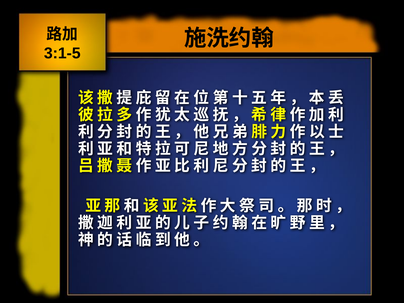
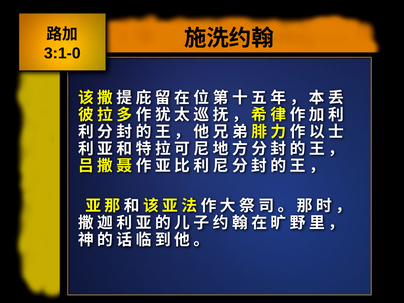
3:1-5: 3:1-5 -> 3:1-0 (62, 53)
